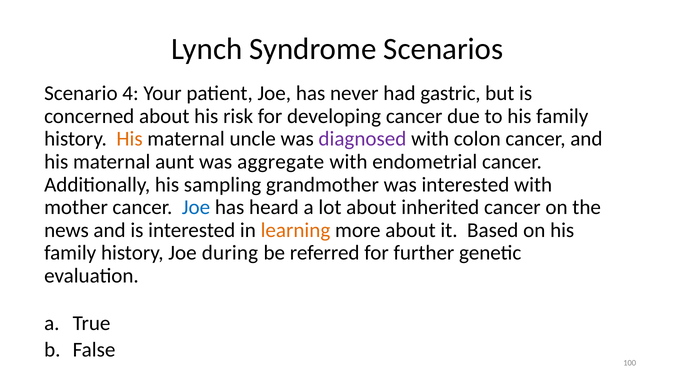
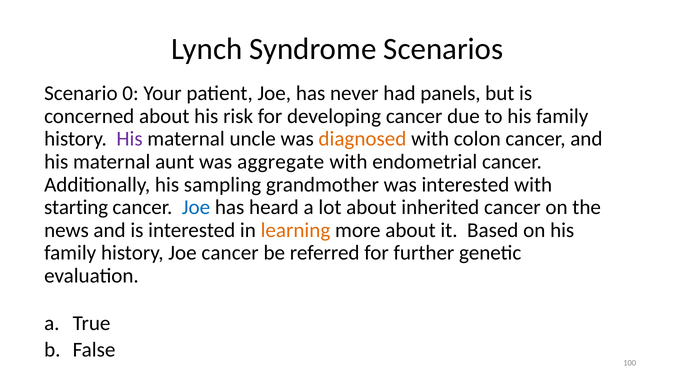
4: 4 -> 0 (131, 93)
gastric: gastric -> panels (450, 93)
His colour: orange -> purple (130, 139)
diagnosed colour: purple -> orange (362, 139)
mother: mother -> starting (76, 207)
Joe during: during -> cancer (230, 253)
